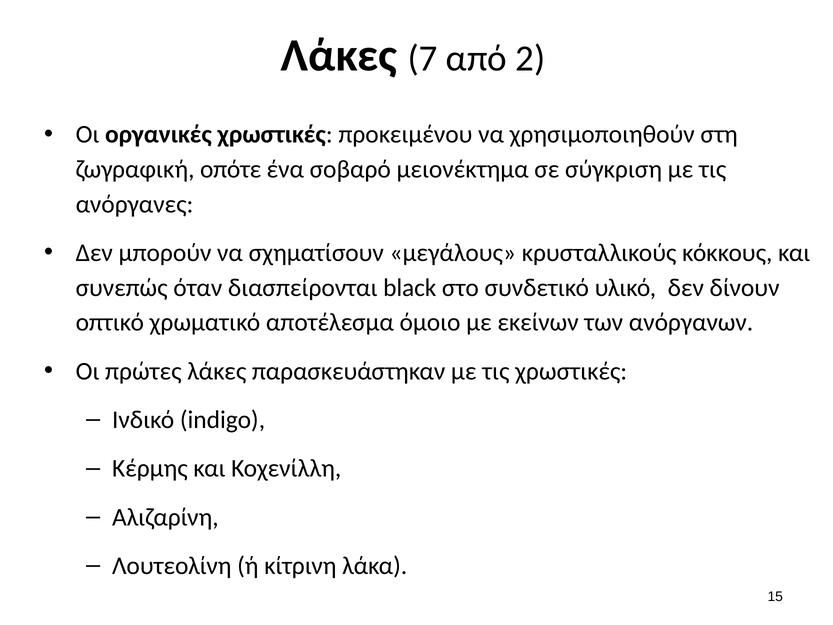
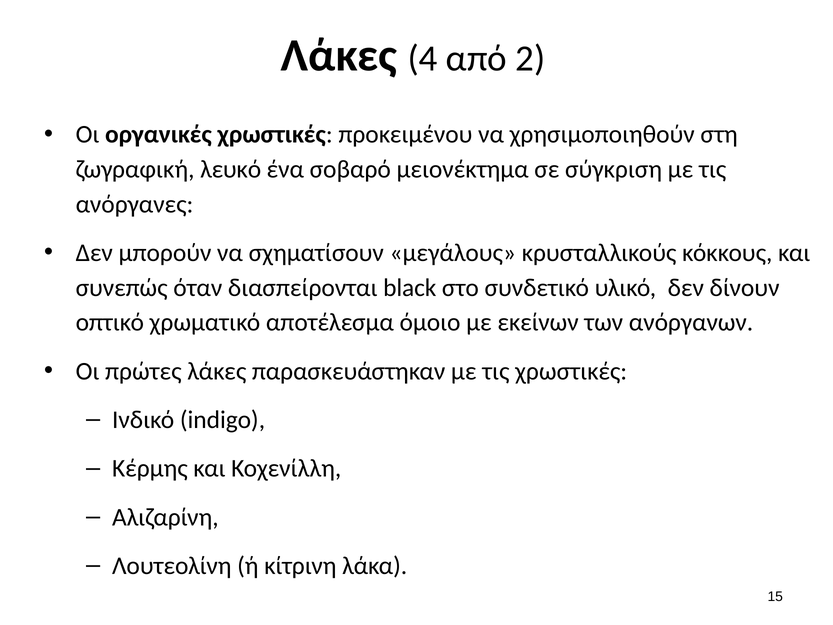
7: 7 -> 4 (423, 58)
οπότε: οπότε -> λευκό (231, 169)
